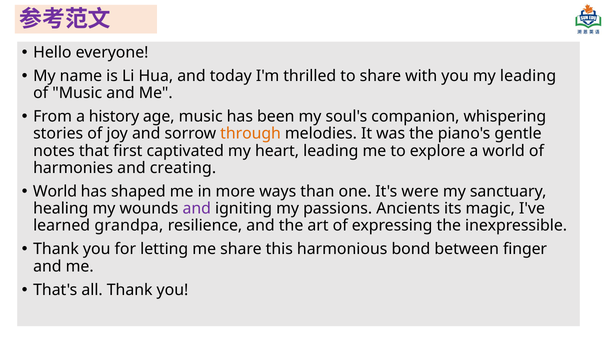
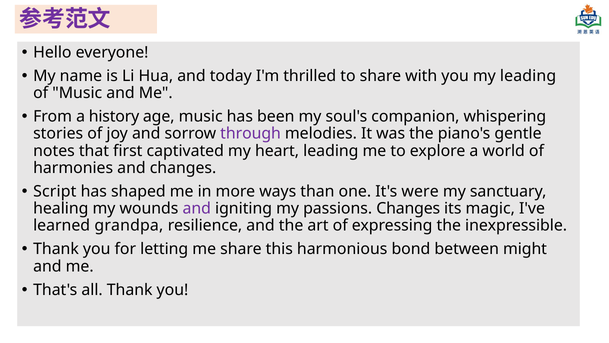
through colour: orange -> purple (251, 133)
and creating: creating -> changes (183, 168)
World: World -> Script (55, 191)
passions Ancients: Ancients -> Changes (408, 208)
finger: finger -> might (525, 249)
